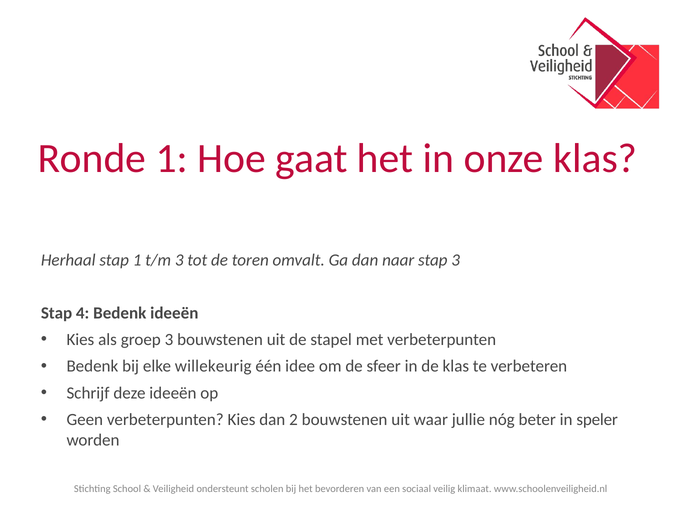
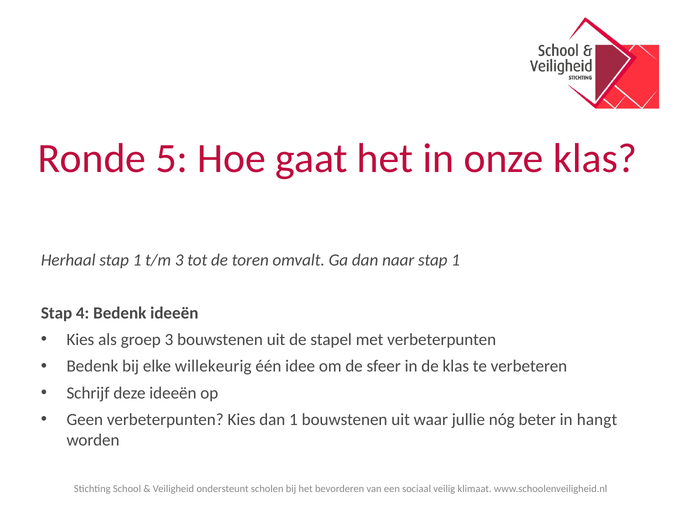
Ronde 1: 1 -> 5 (172, 158)
naar stap 3: 3 -> 1 (456, 260)
dan 2: 2 -> 1 (293, 419)
speler: speler -> hangt (597, 419)
